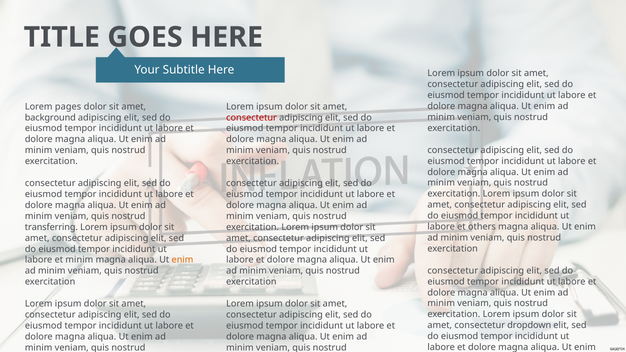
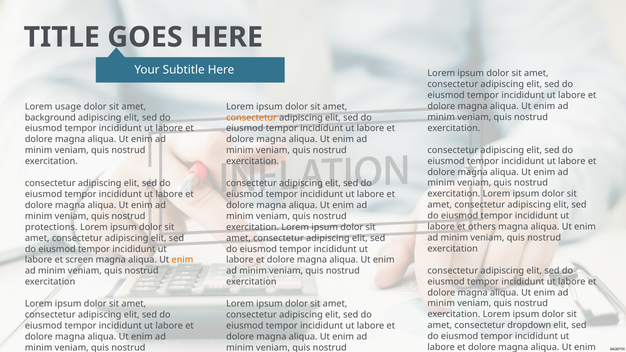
pages: pages -> usage (68, 107)
consectetur colour: red -> orange (252, 118)
transferring: transferring -> protections (51, 227)
et minim: minim -> screen (79, 260)
